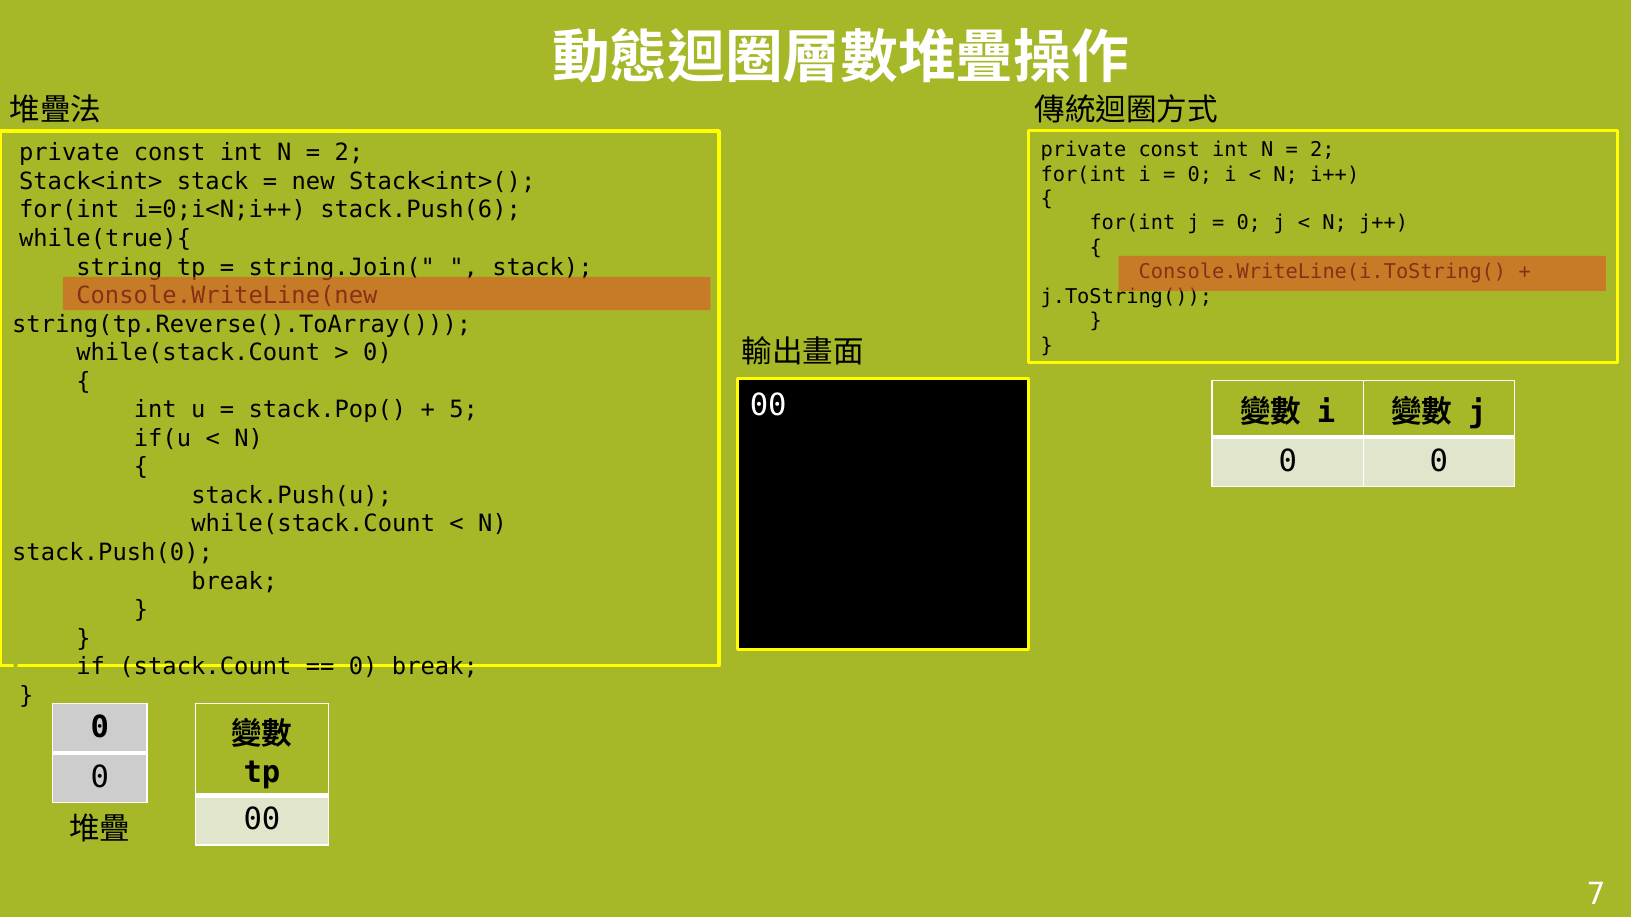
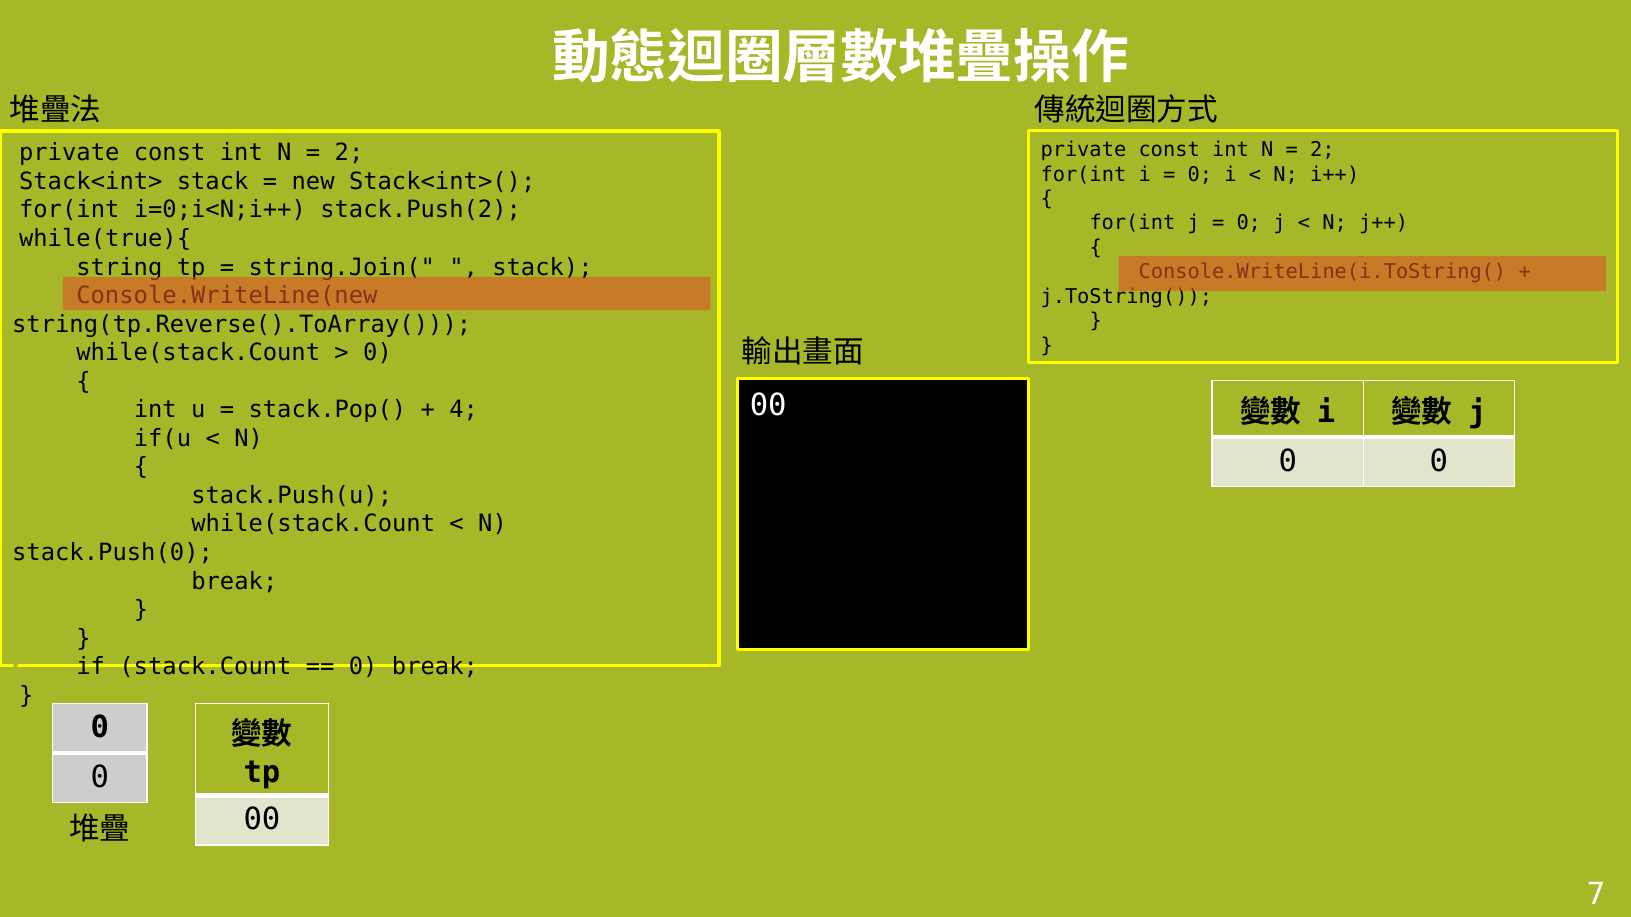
stack.Push(6: stack.Push(6 -> stack.Push(2 (421, 210)
5: 5 -> 4 (464, 410)
